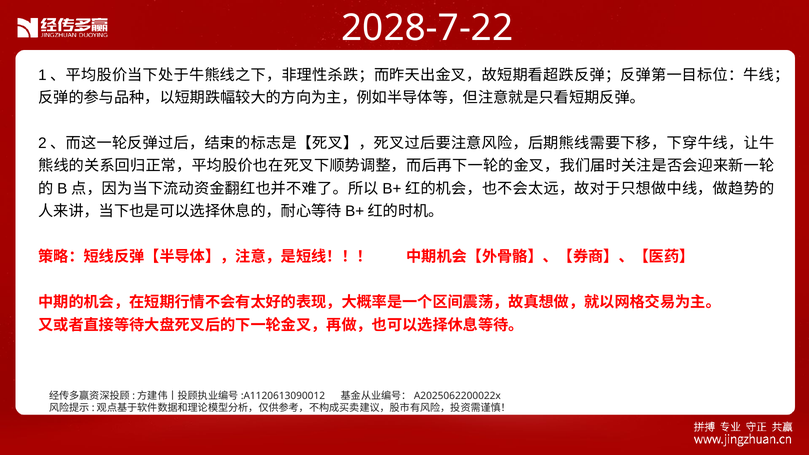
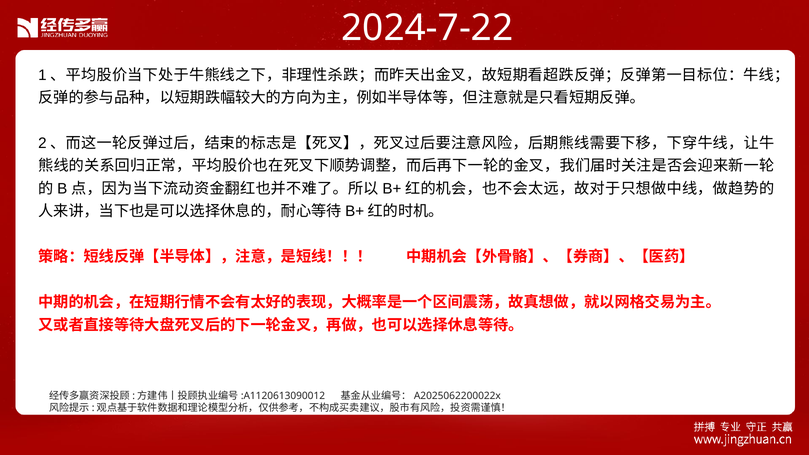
2028-7-22: 2028-7-22 -> 2024-7-22 (427, 28)
